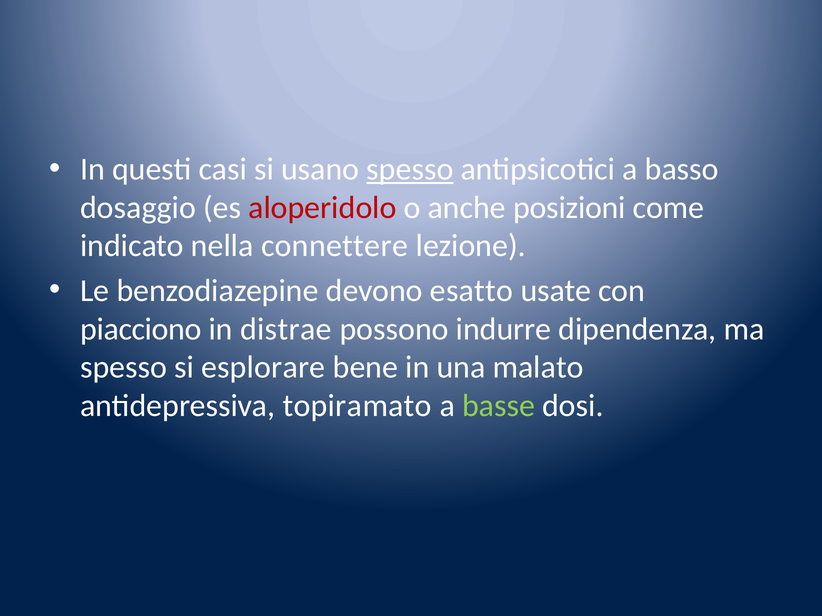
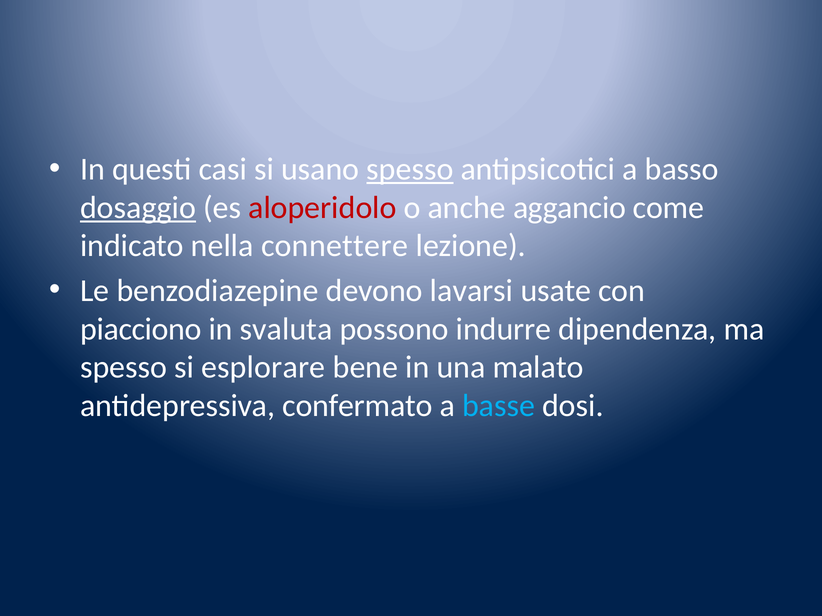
dosaggio underline: none -> present (138, 208)
posizioni: posizioni -> aggancio (569, 208)
esatto: esatto -> lavarsi (472, 291)
distrae: distrae -> svaluta (286, 329)
topiramato: topiramato -> confermato (357, 406)
basse colour: light green -> light blue (499, 406)
